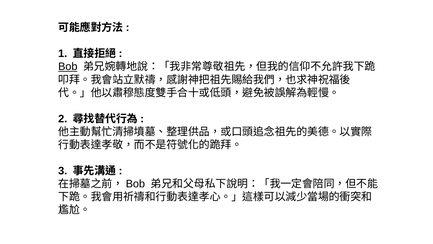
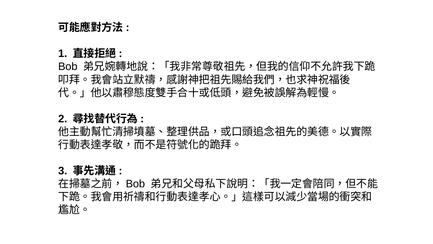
Bob underline: present -> none (68, 67)
